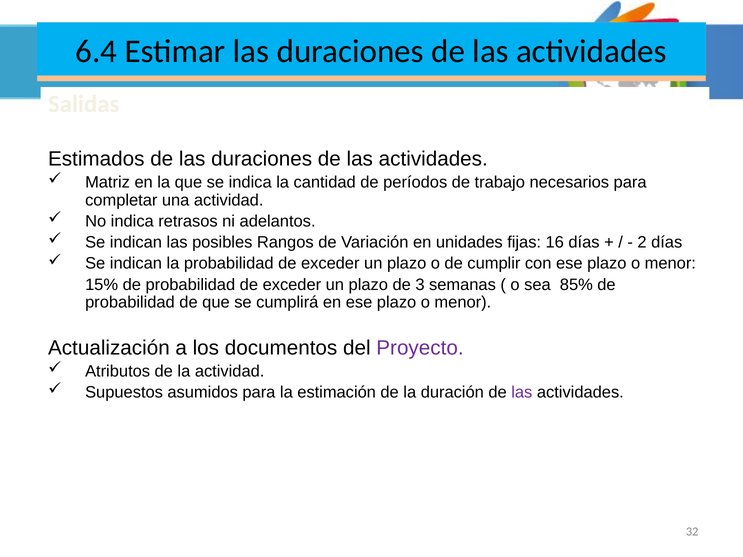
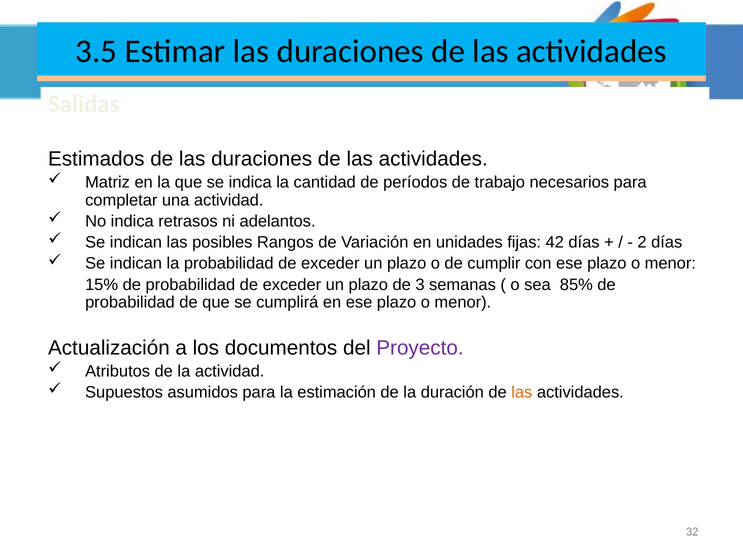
6.4: 6.4 -> 3.5 (96, 51)
16: 16 -> 42 (555, 243)
las colour: purple -> orange (522, 392)
